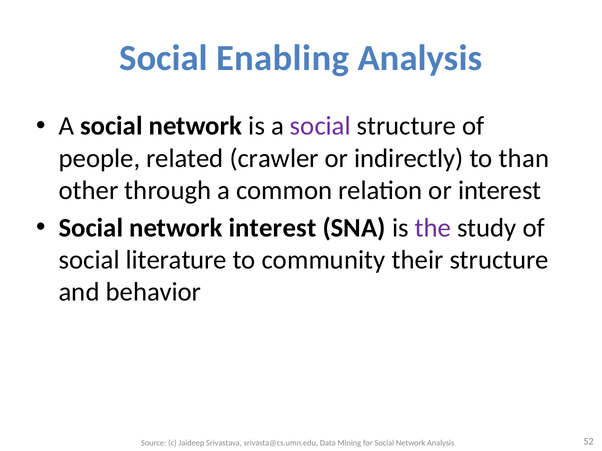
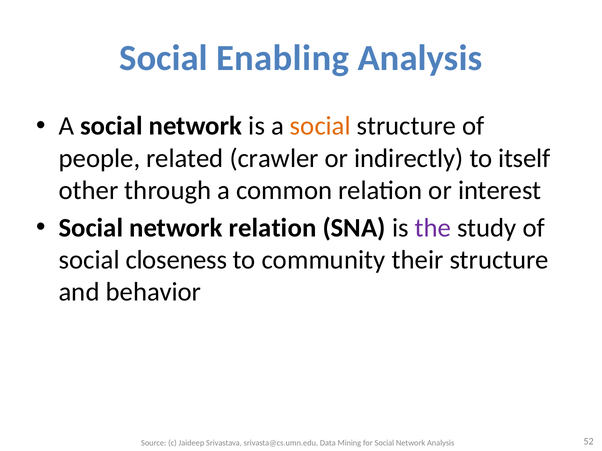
social colour: purple -> orange (320, 126)
than: than -> itself (524, 158)
network interest: interest -> relation (273, 228)
literature: literature -> closeness (176, 260)
